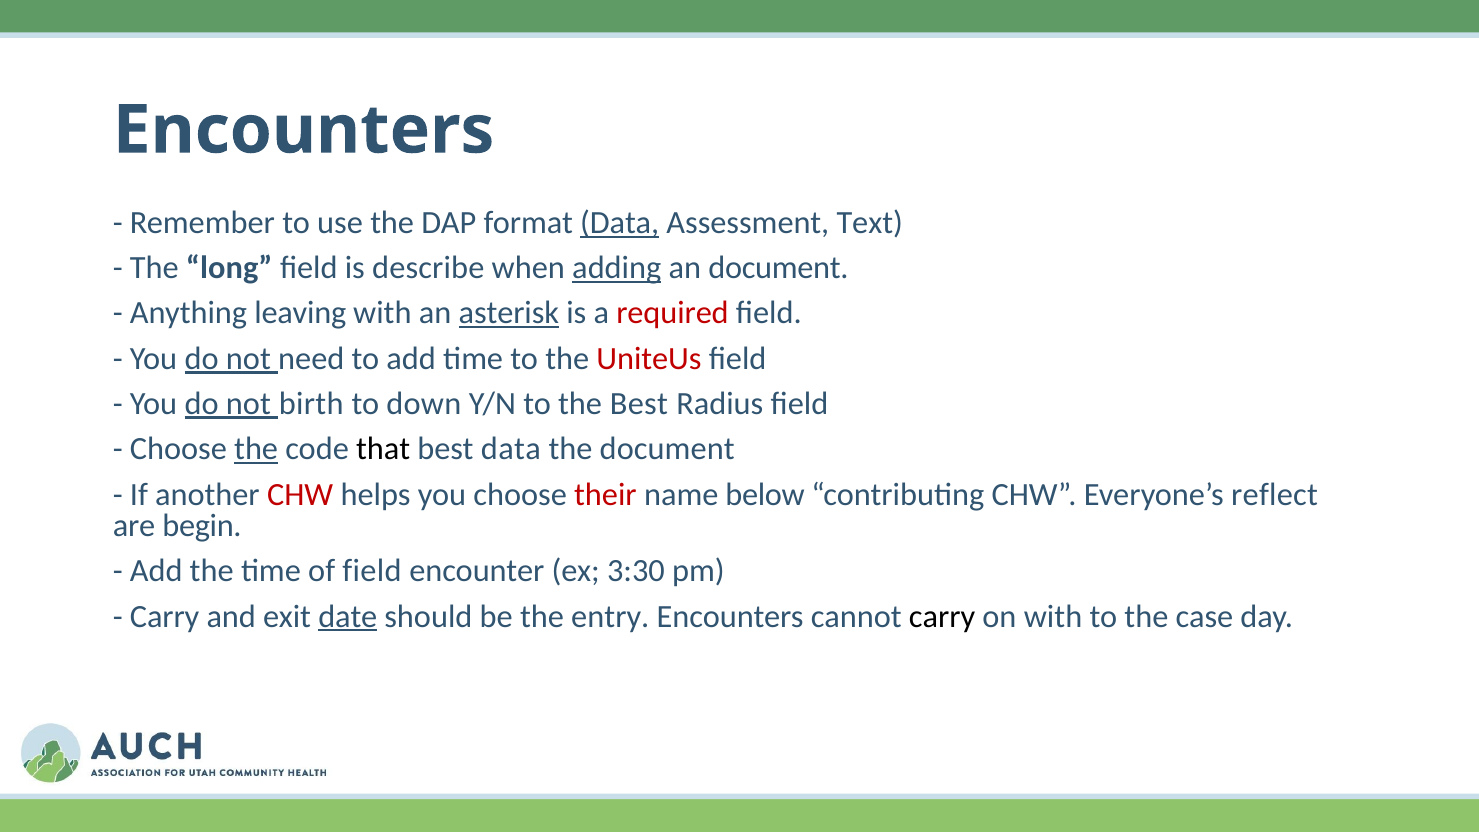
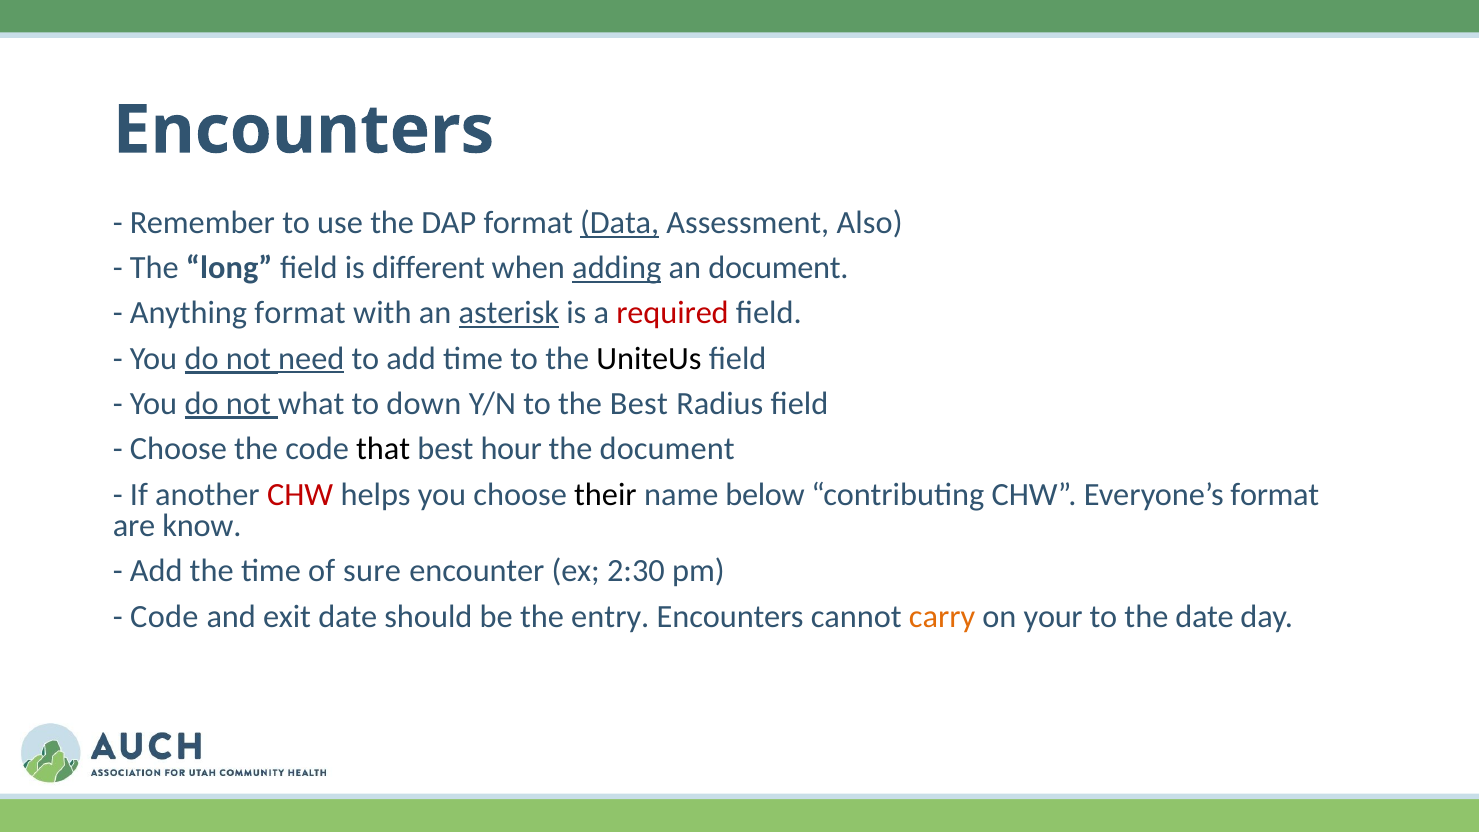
Text: Text -> Also (870, 223)
describe: describe -> different (428, 268)
Anything leaving: leaving -> format (300, 313)
need underline: none -> present (311, 358)
UniteUs colour: red -> black (649, 358)
birth: birth -> what (311, 404)
the underline: present -> none (256, 449)
best data: data -> hour (511, 449)
their colour: red -> black (605, 494)
Everyone’s reflect: reflect -> format (1275, 494)
begin: begin -> know (202, 526)
of field: field -> sure (372, 571)
3:30: 3:30 -> 2:30 (636, 571)
Carry: Carry -> Code (164, 616)
date underline: present -> none (348, 616)
carry colour: black -> orange (942, 616)
on with: with -> your (1053, 616)
the case: case -> date (1205, 616)
